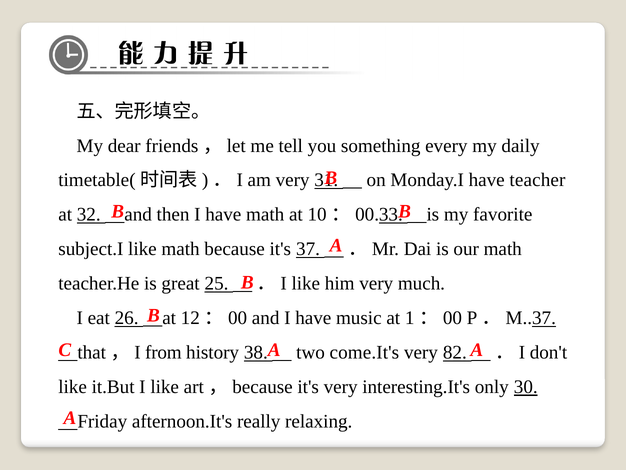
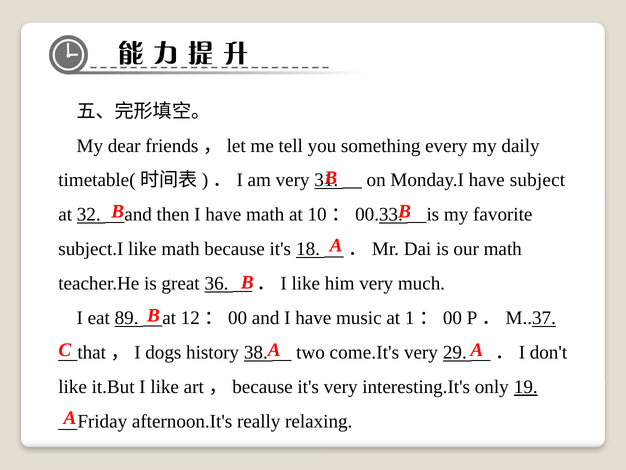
teacher: teacher -> subject (537, 180)
37: 37 -> 18 (308, 249)
25: 25 -> 36 (217, 283)
26: 26 -> 89 (127, 318)
from: from -> dogs (163, 352)
82: 82 -> 29 (455, 352)
30: 30 -> 19 (526, 386)
